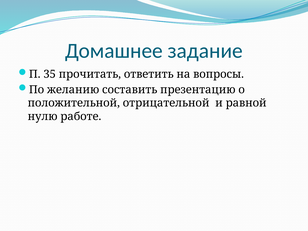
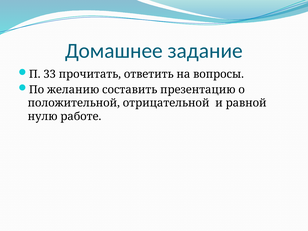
35: 35 -> 33 (50, 74)
